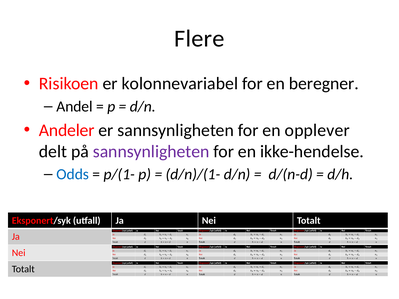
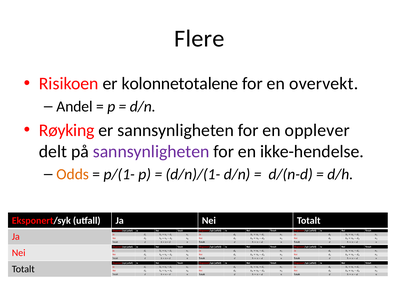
kolonnevariabel: kolonnevariabel -> kolonnetotalene (180, 84)
beregner: beregner -> overvekt (324, 84)
Andeler: Andeler -> Røyking (67, 130)
Odds colour: blue -> orange (73, 174)
